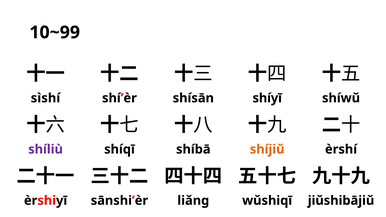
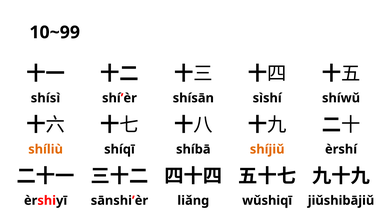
sìshí: sìshí -> shísì (46, 98)
shíyī: shíyī -> sìshí (267, 98)
shíliù colour: purple -> orange (46, 149)
